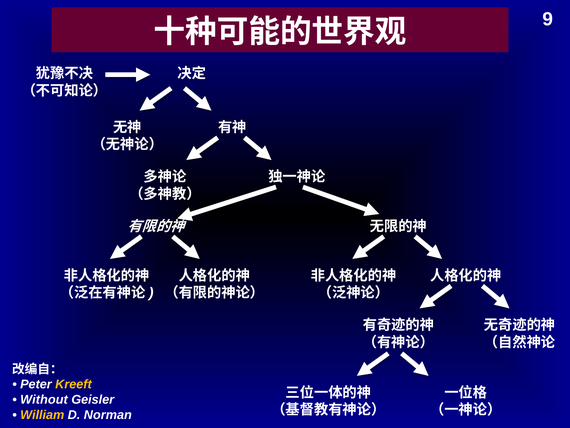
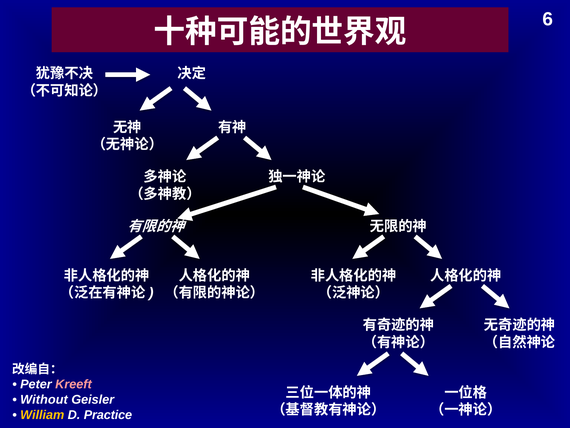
9: 9 -> 6 (548, 19)
Kreeft colour: yellow -> pink (73, 384)
Norman: Norman -> Practice (108, 414)
